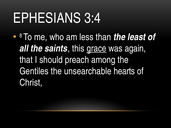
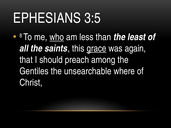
3:4: 3:4 -> 3:5 (93, 18)
who underline: none -> present (57, 37)
hearts: hearts -> where (124, 71)
